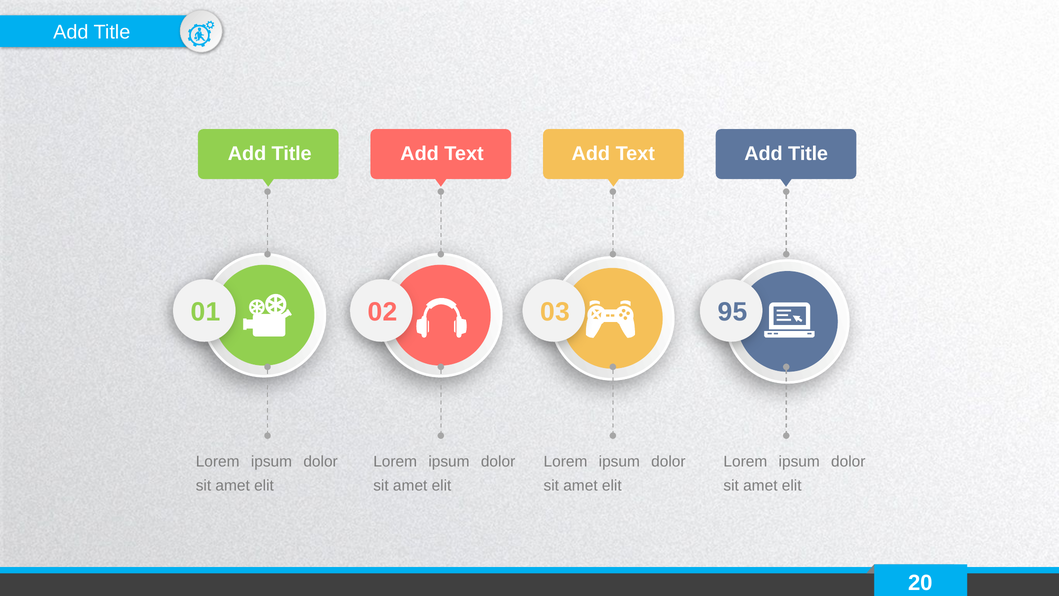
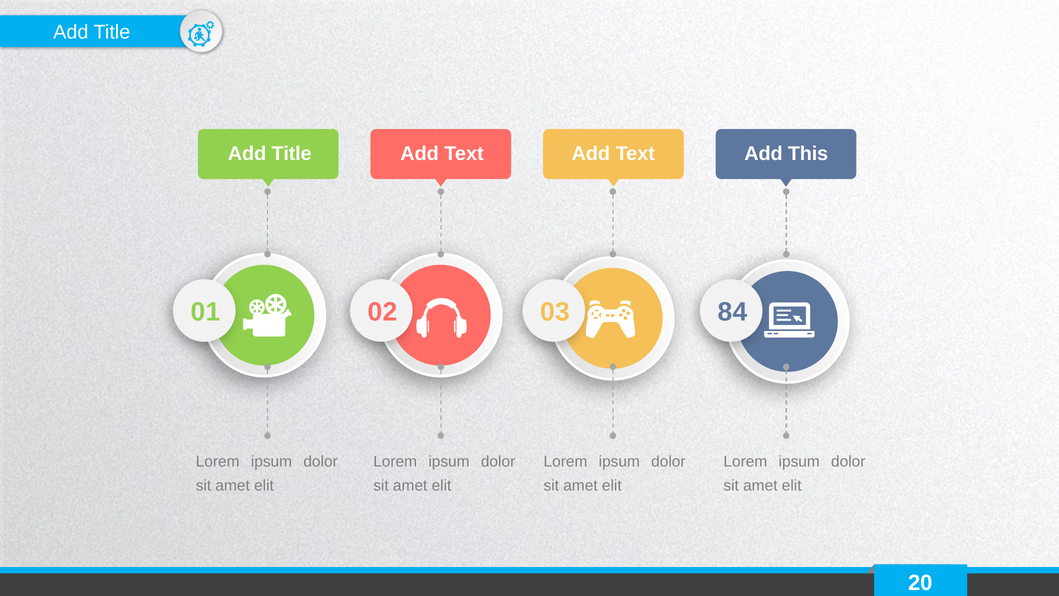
Text Add Title: Title -> This (808, 154)
95: 95 -> 84 (733, 312)
